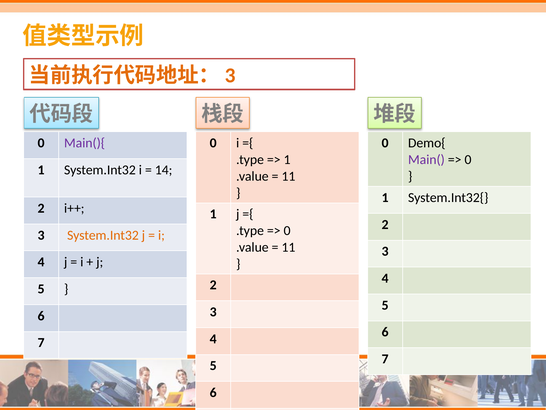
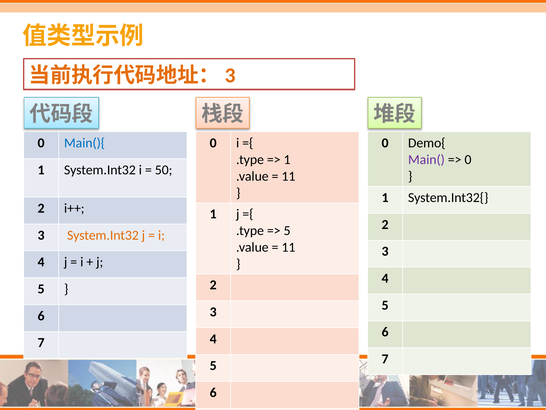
Main(){ colour: purple -> blue (85, 143)
14: 14 -> 50 (164, 170)
0: 0 -> 5 (287, 230)
